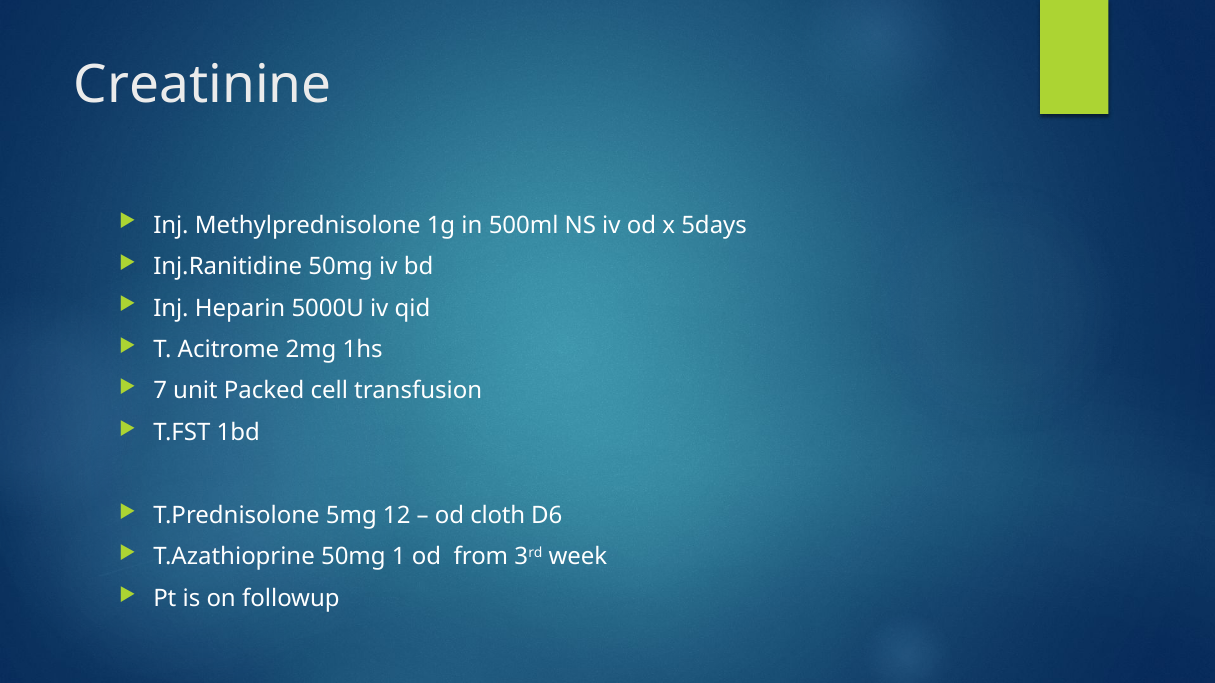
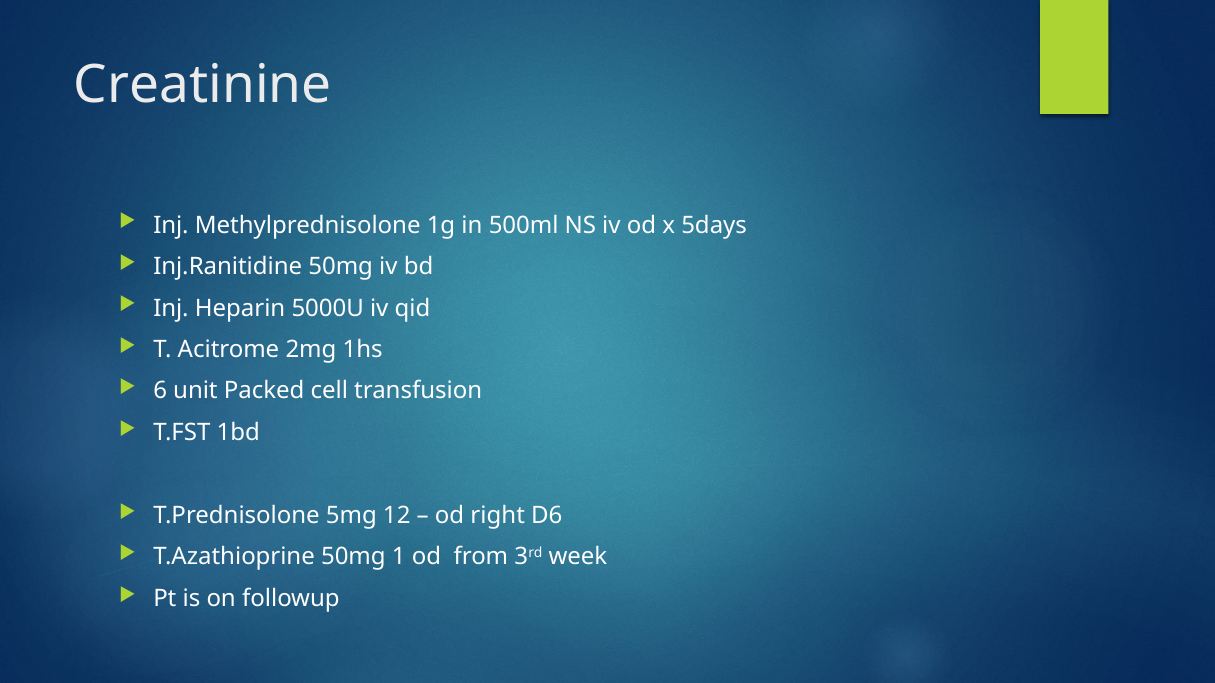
7: 7 -> 6 (160, 391)
cloth: cloth -> right (498, 516)
